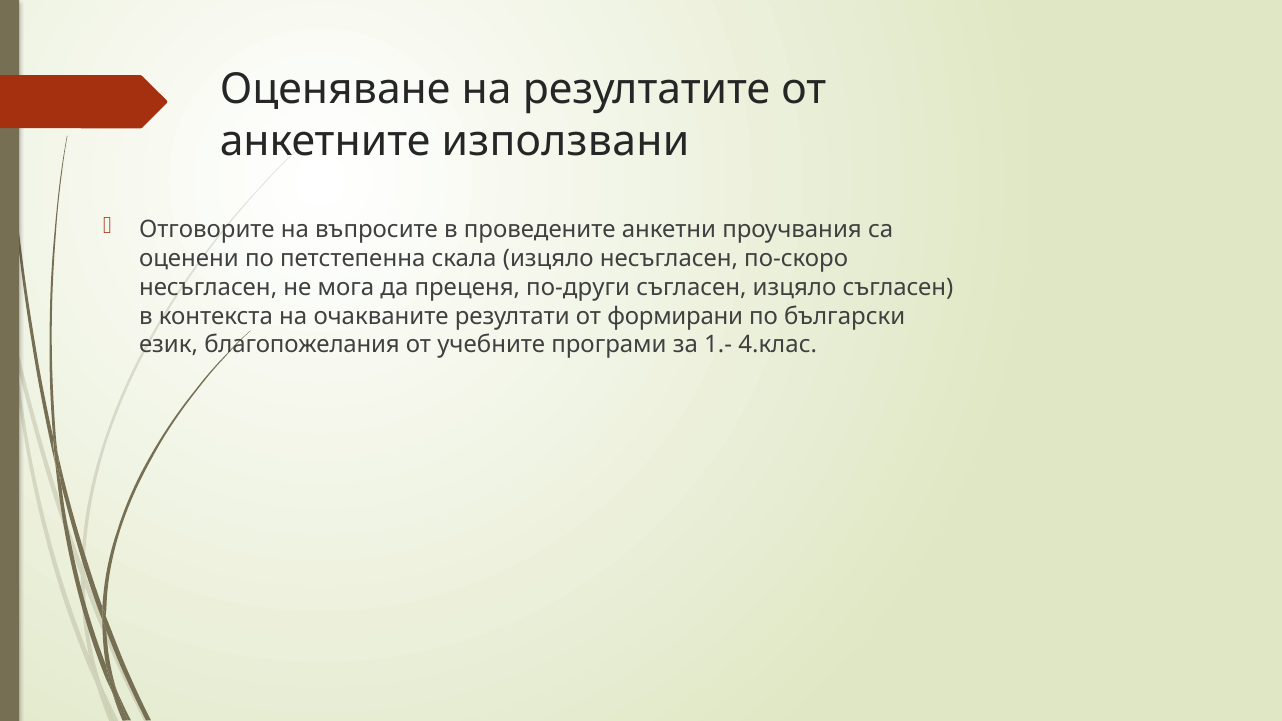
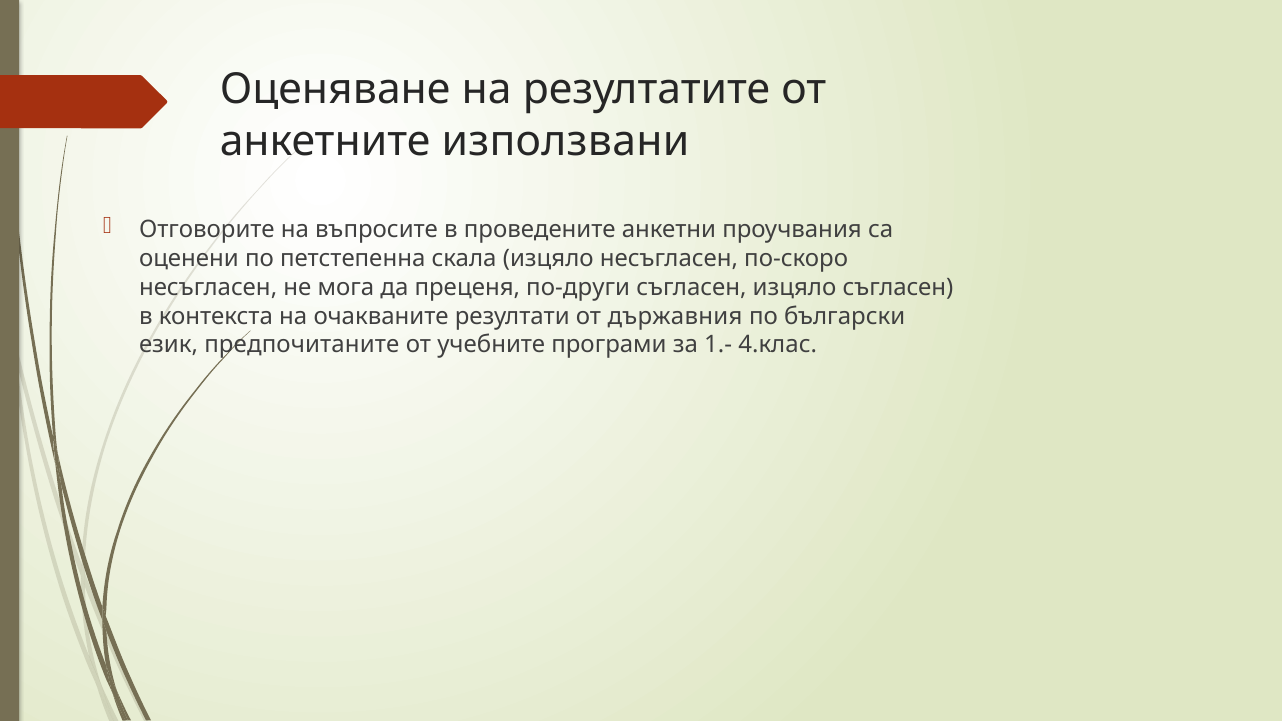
формирани: формирани -> държавния (675, 316)
благопожелания: благопожелания -> предпочитаните (302, 345)
